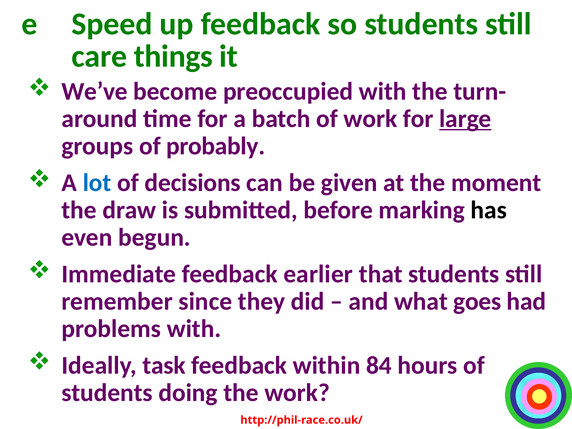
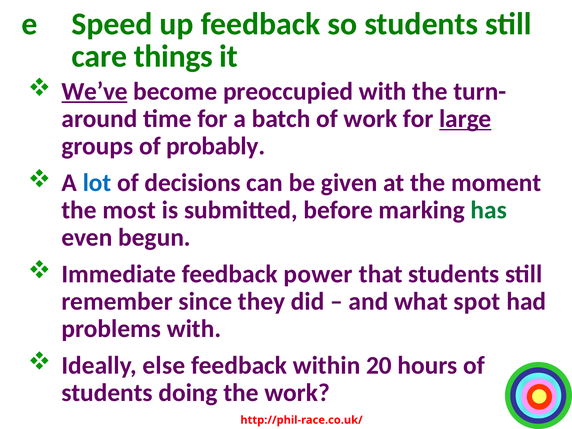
We’ve underline: none -> present (95, 91)
draw: draw -> most (129, 210)
has colour: black -> green (489, 210)
earlier: earlier -> power (318, 274)
goes: goes -> spot (477, 301)
task: task -> else (164, 365)
84: 84 -> 20 (379, 365)
